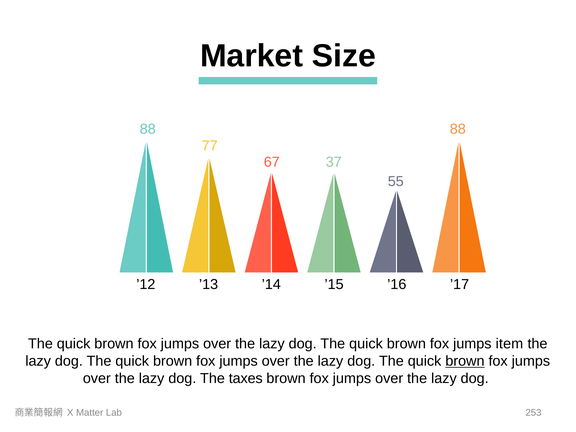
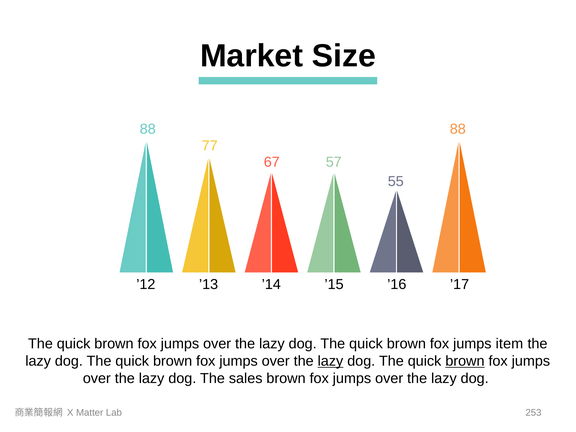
37: 37 -> 57 (334, 162)
lazy underline: none -> present (330, 361)
taxes: taxes -> sales (246, 378)
